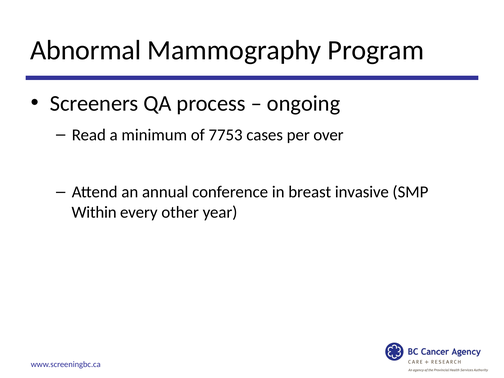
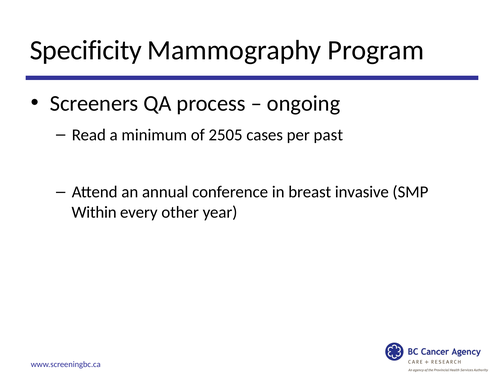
Abnormal: Abnormal -> Specificity (86, 50)
7753: 7753 -> 2505 (226, 135)
over: over -> past (328, 135)
